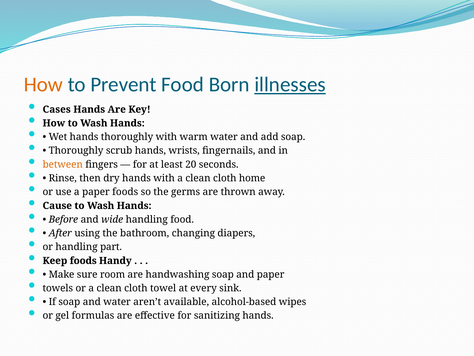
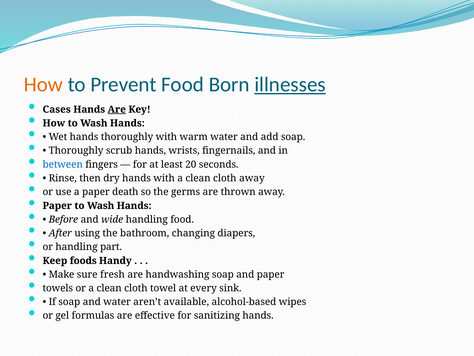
Are underline: none -> present (117, 109)
between colour: orange -> blue (63, 164)
cloth home: home -> away (252, 178)
paper foods: foods -> death (125, 192)
Cause: Cause -> Paper (57, 205)
room: room -> fresh (112, 274)
